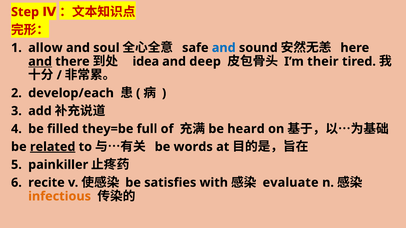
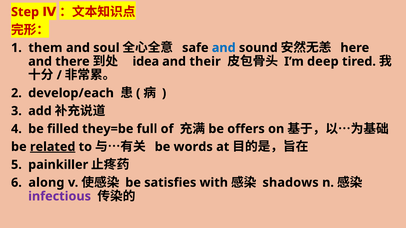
allow: allow -> them (45, 48)
and underline: present -> none (40, 62)
deep: deep -> their (205, 62)
their: their -> deep (323, 62)
heard: heard -> offers (246, 129)
recite: recite -> along (46, 183)
evaluate: evaluate -> shadows (291, 183)
infectious colour: orange -> purple (60, 197)
